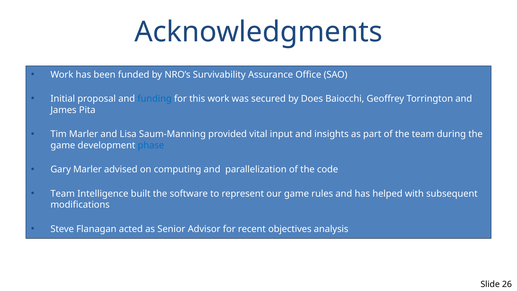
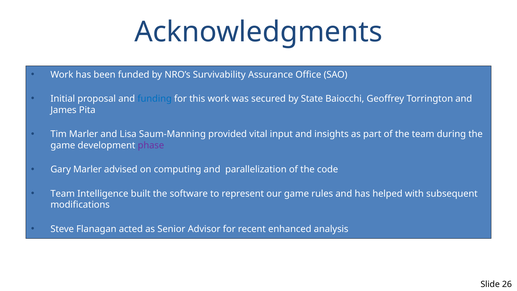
Does: Does -> State (312, 99)
phase colour: blue -> purple (151, 145)
objectives: objectives -> enhanced (290, 229)
